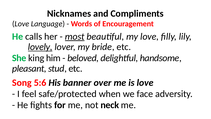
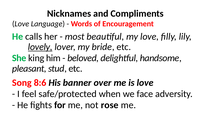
most underline: present -> none (75, 36)
5:6: 5:6 -> 8:6 (40, 83)
neck: neck -> rose (110, 105)
